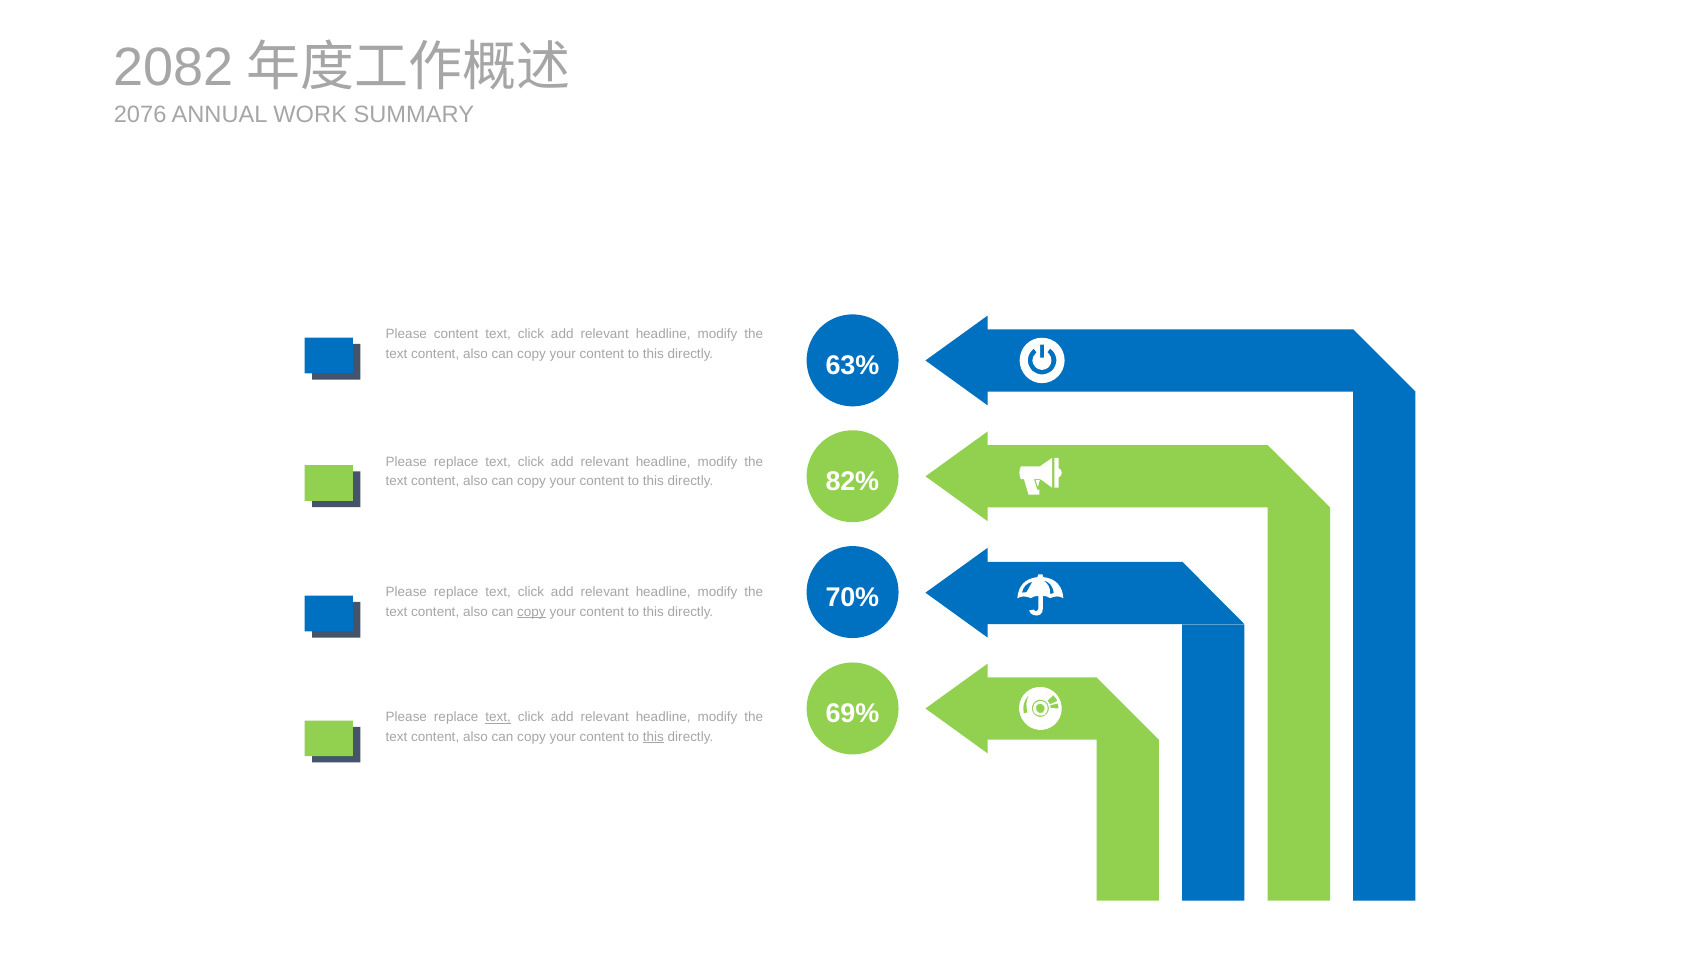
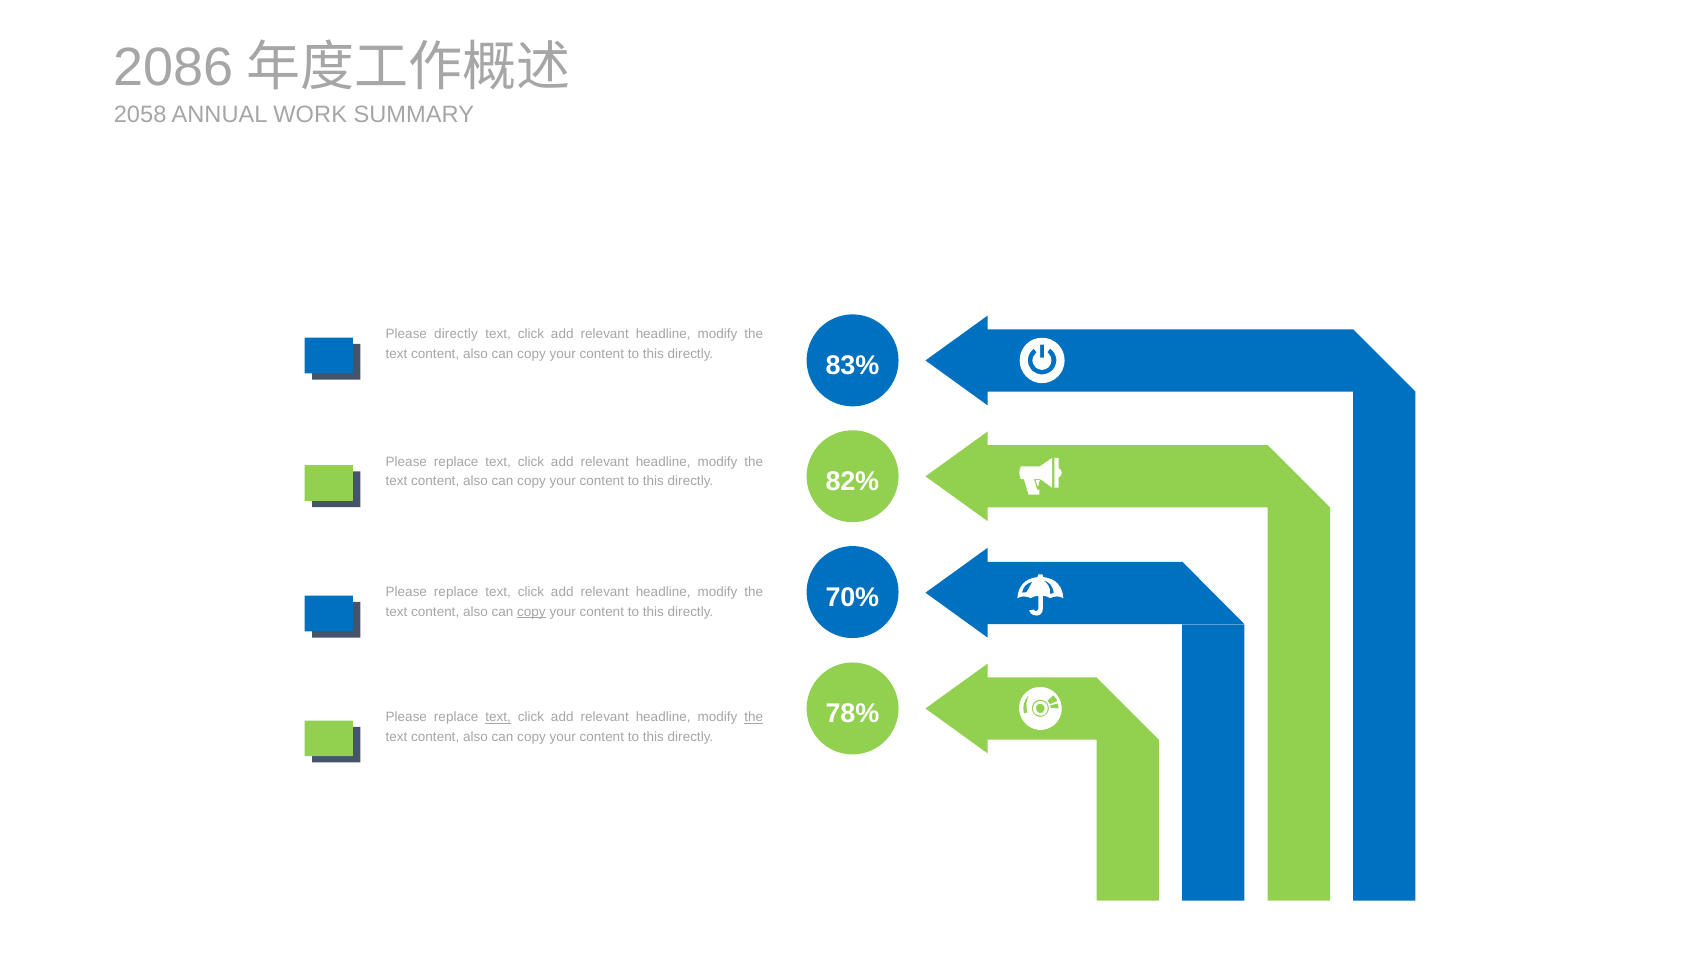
2082: 2082 -> 2086 (174, 67)
2076: 2076 -> 2058 (140, 115)
Please content: content -> directly (456, 334)
63%: 63% -> 83% (852, 365)
69%: 69% -> 78% (852, 713)
the underline: none -> present (754, 717)
this underline: present -> none (653, 736)
